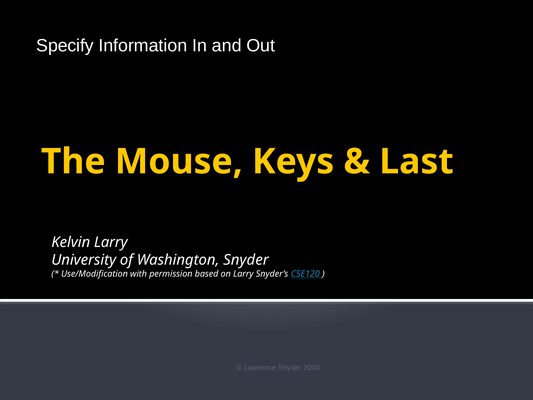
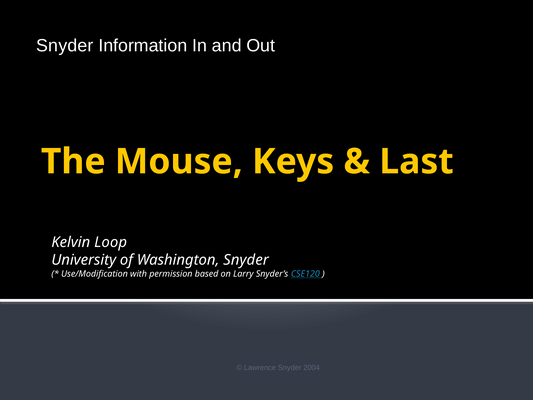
Specify: Specify -> Snyder (65, 46)
Kelvin Larry: Larry -> Loop (111, 242)
